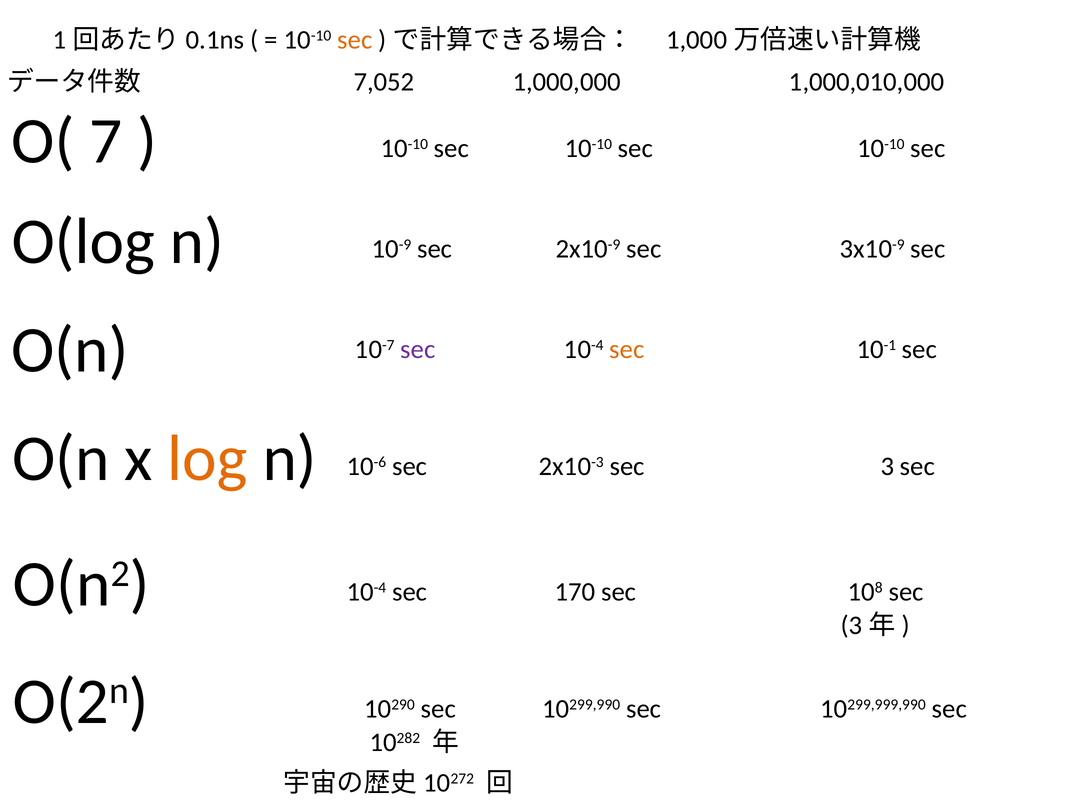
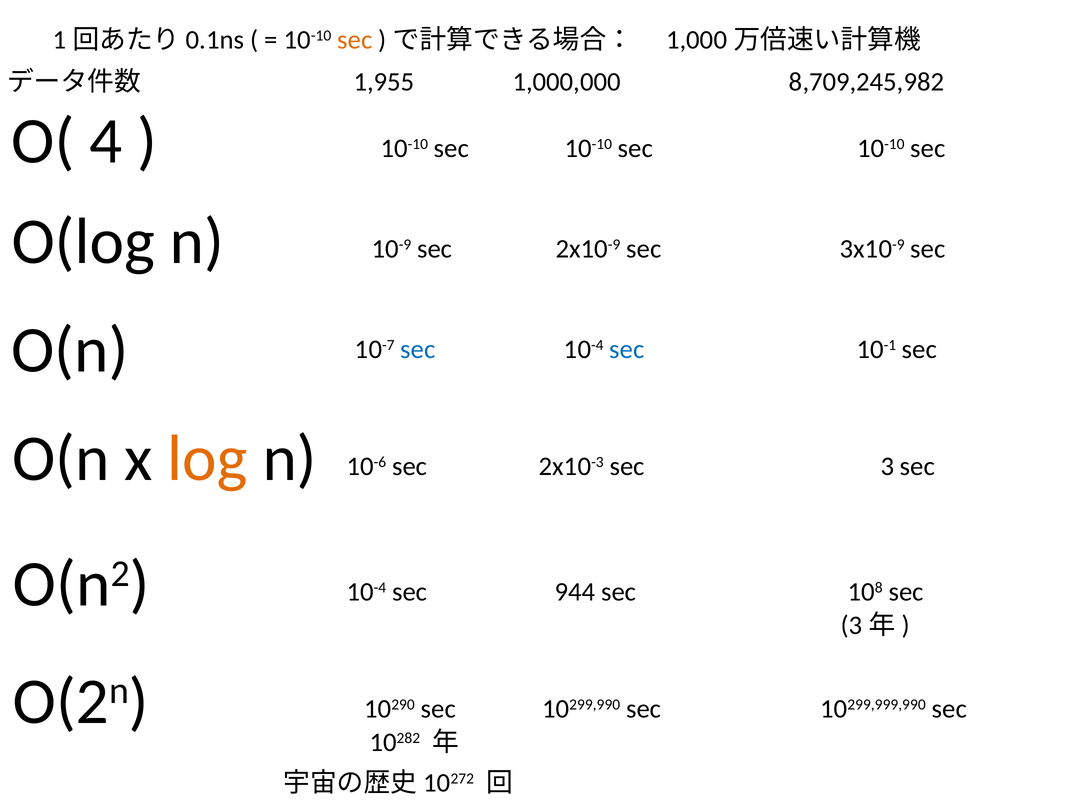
7,052: 7,052 -> 1,955 (384, 82)
1,000,010,000: 1,000,010,000 -> 8,709,245,982 (867, 82)
7: 7 -> 4 (106, 141)
sec colour: purple -> blue (418, 349)
sec colour: orange -> blue (627, 349)
170: 170 -> 944 (575, 592)
